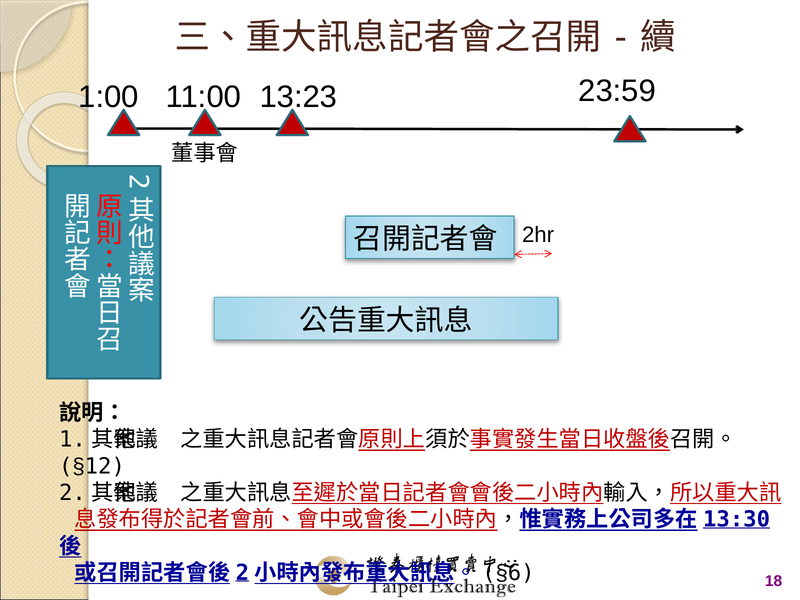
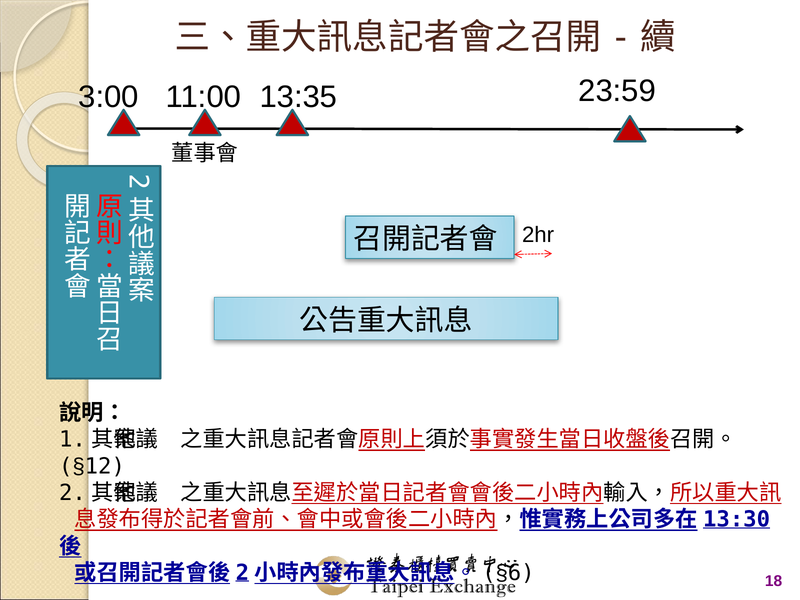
1:00: 1:00 -> 3:00 (108, 97)
13:23: 13:23 -> 13:35 (298, 97)
